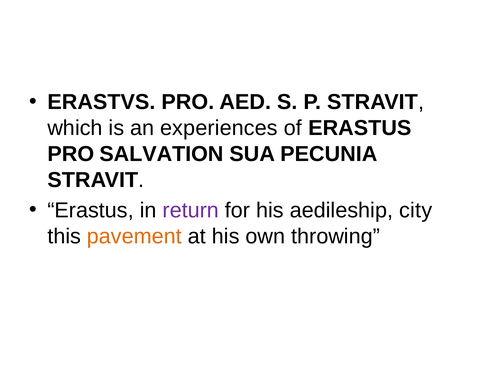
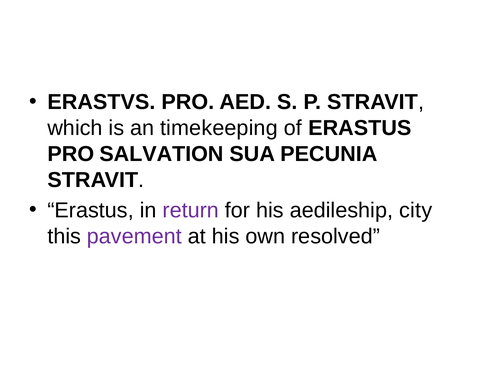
experiences: experiences -> timekeeping (219, 128)
pavement colour: orange -> purple (134, 236)
throwing: throwing -> resolved (336, 236)
